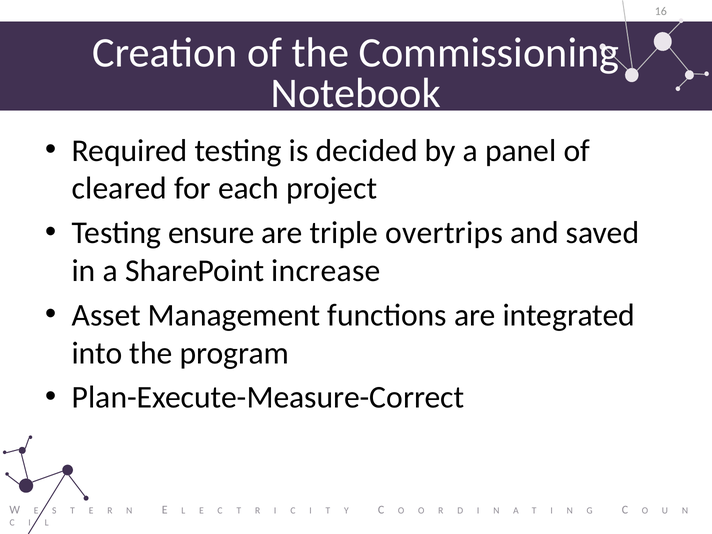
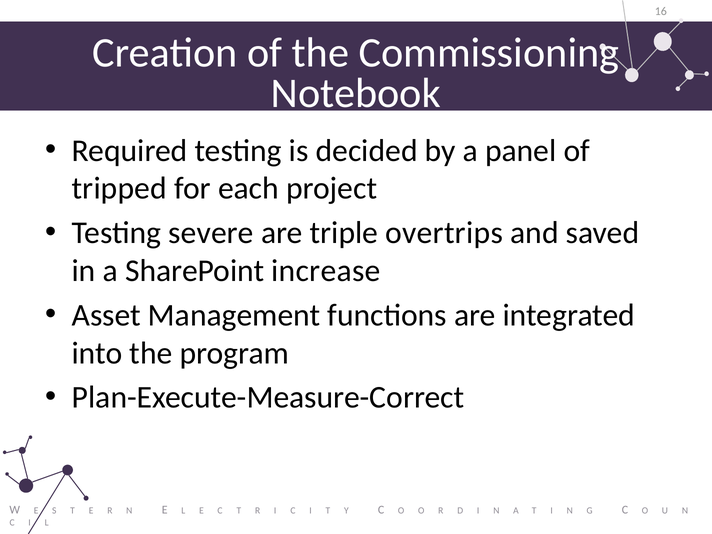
cleared: cleared -> tripped (119, 189)
ensure: ensure -> severe (211, 233)
